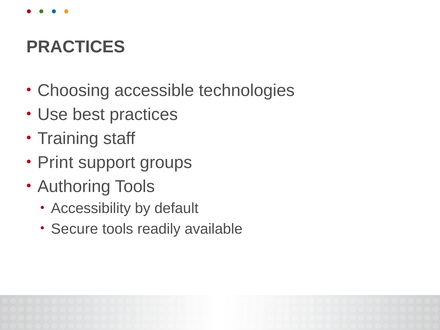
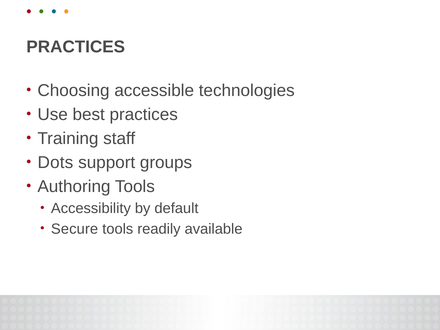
Print: Print -> Dots (55, 163)
